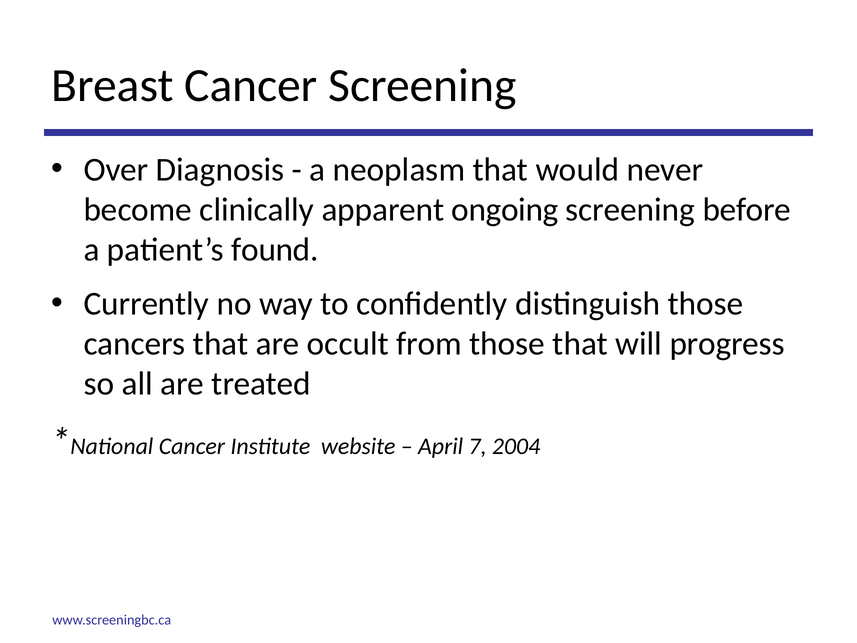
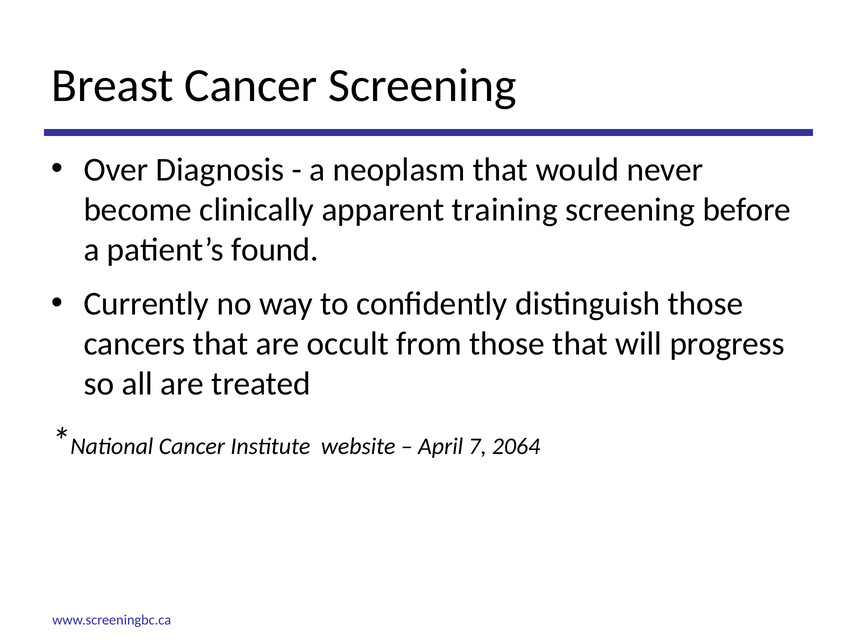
ongoing: ongoing -> training (505, 209)
2004: 2004 -> 2064 (516, 446)
